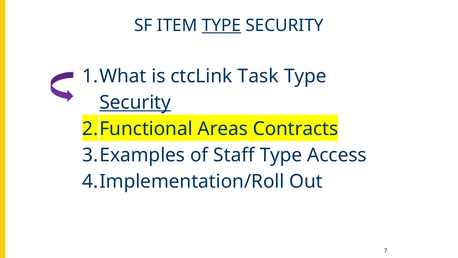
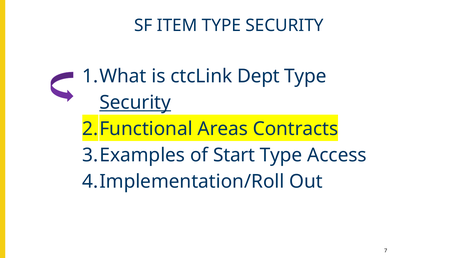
TYPE underline: present -> none (221, 25)
Task: Task -> Dept (258, 76)
Staff: Staff -> Start (234, 155)
